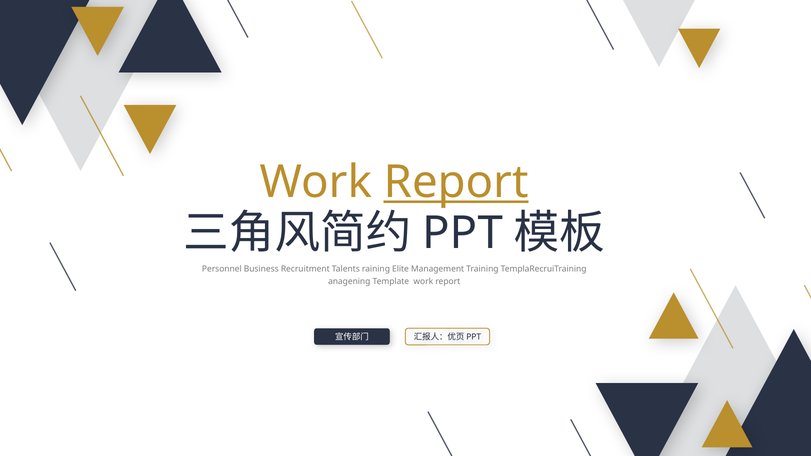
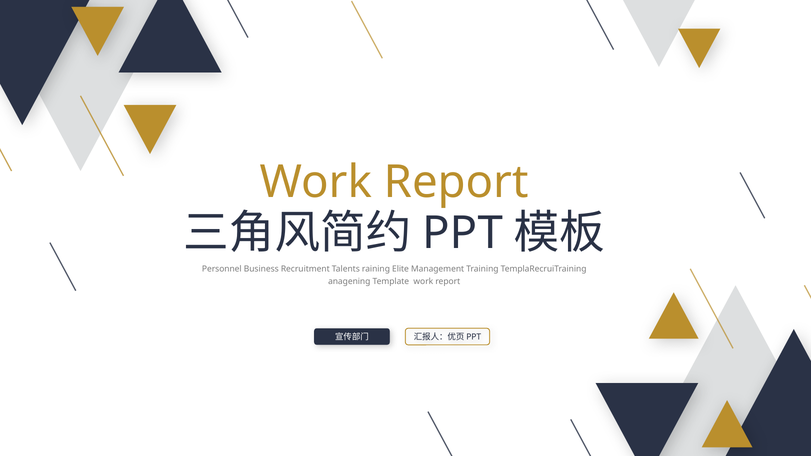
Report underline: present -> none (456, 182)
